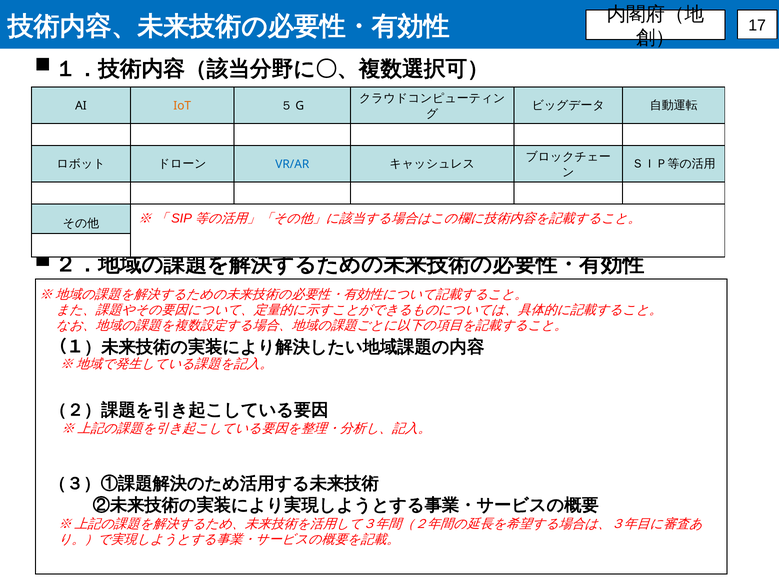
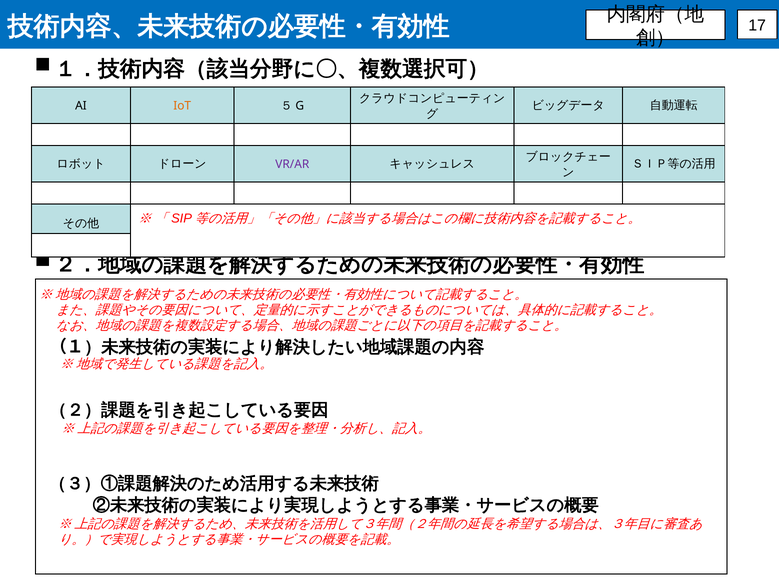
VR/AR colour: blue -> purple (292, 165)
